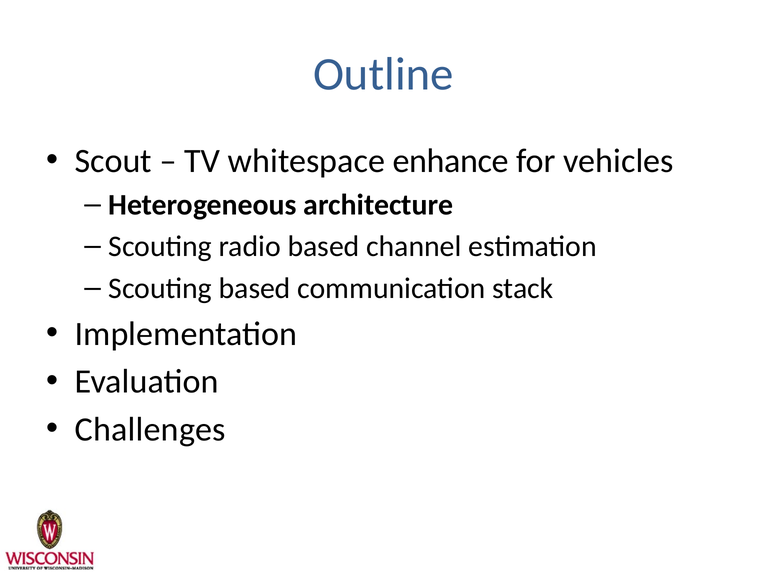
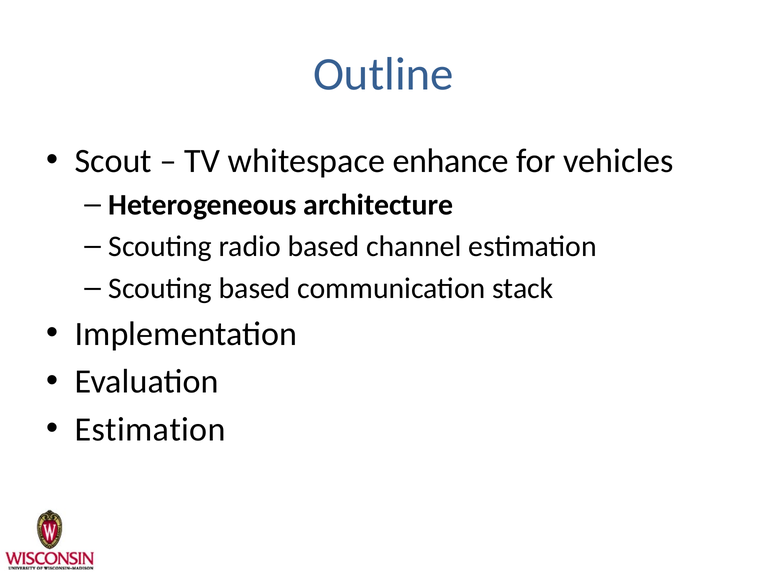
Challenges: Challenges -> Estimation (150, 430)
